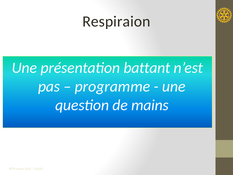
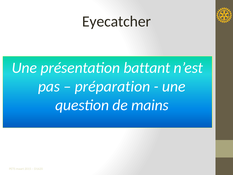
Respiraion: Respiraion -> Eyecatcher (116, 21)
programme: programme -> préparation (112, 86)
